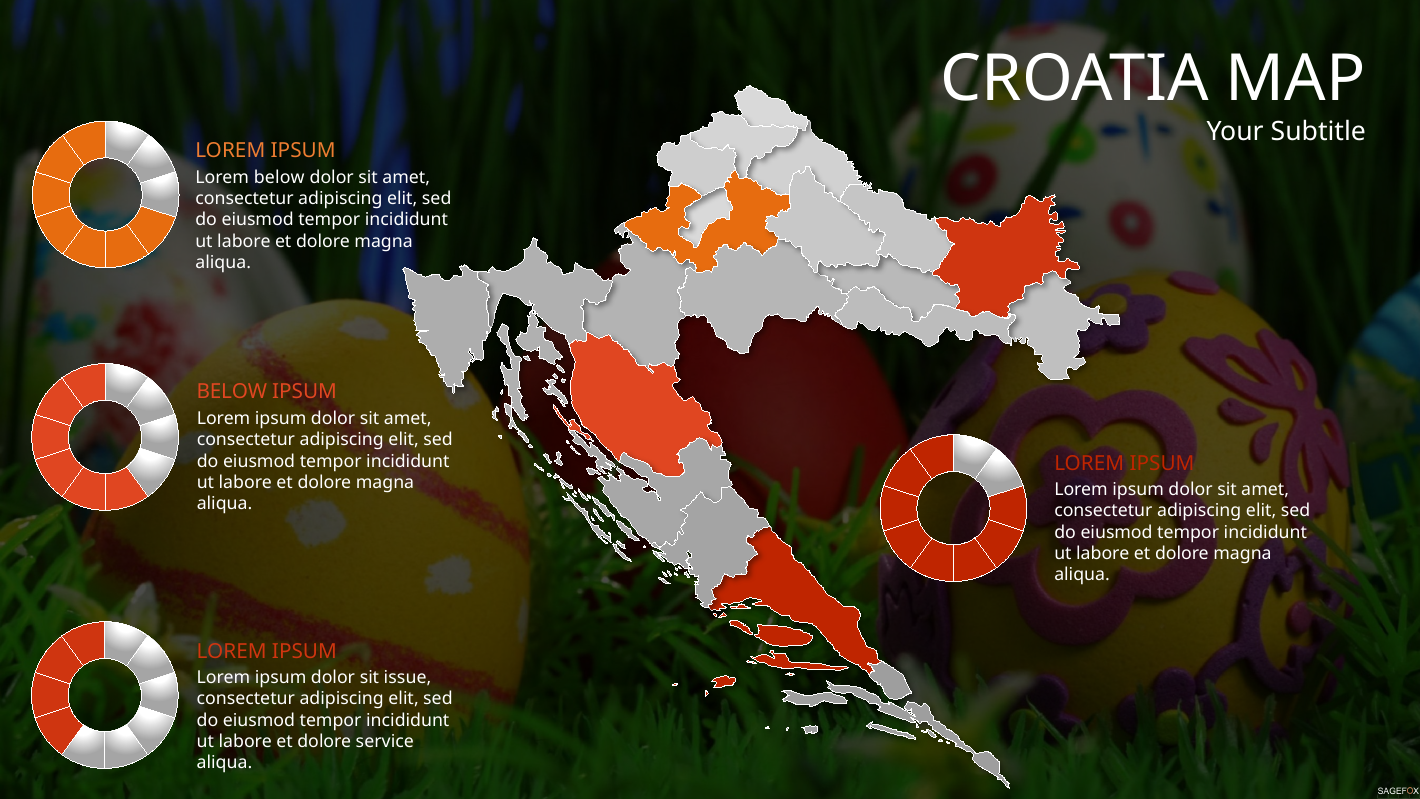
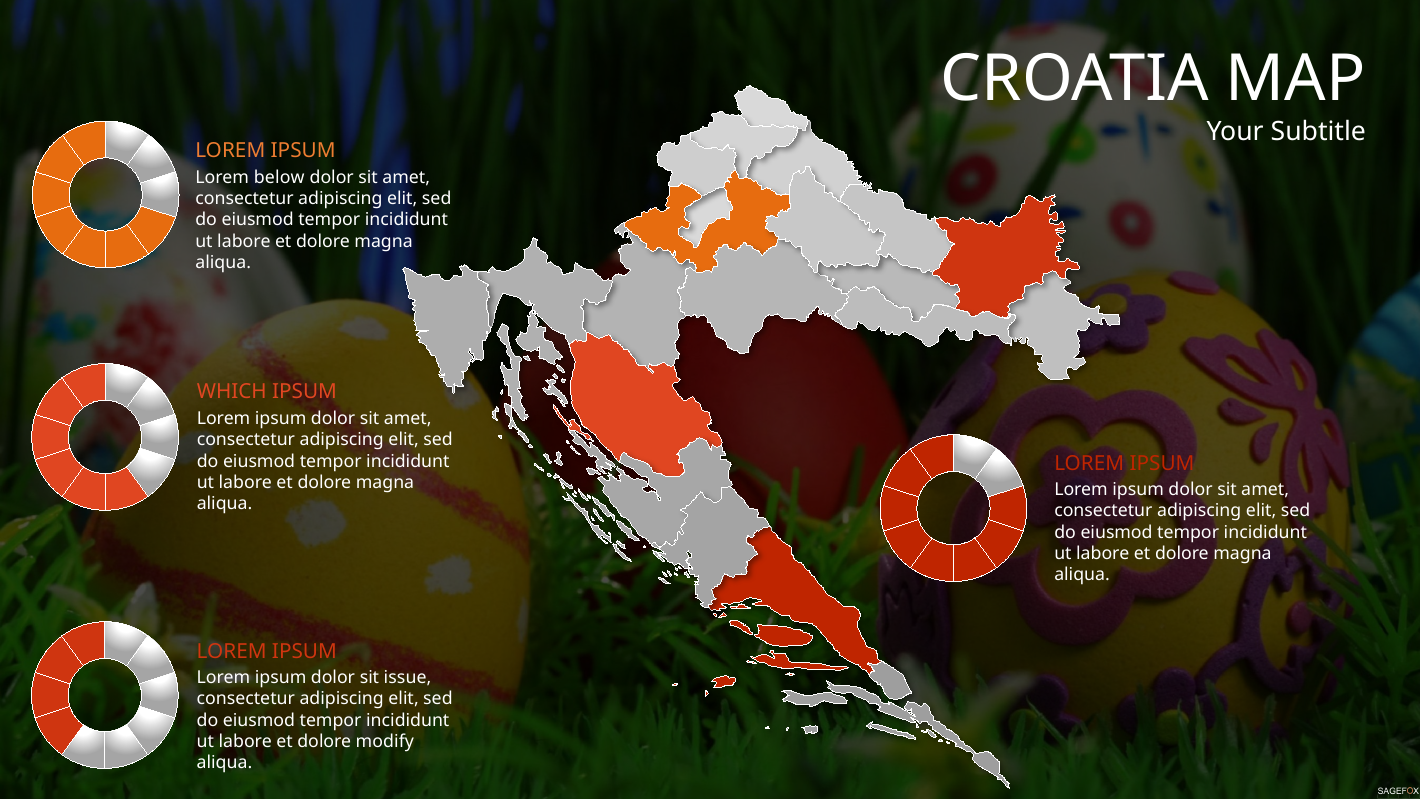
BELOW: BELOW -> WHICH (232, 392)
service: service -> modify (385, 741)
